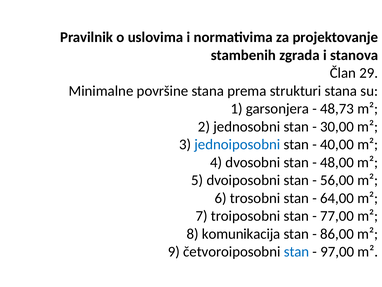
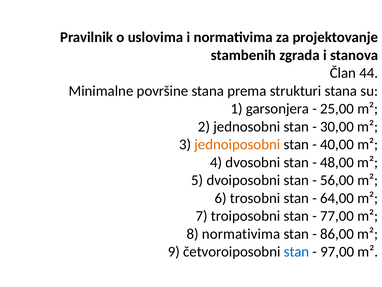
29: 29 -> 44 (369, 73)
48,73: 48,73 -> 25,00 (337, 109)
jednoiposobni colour: blue -> orange (237, 144)
8 komunikacija: komunikacija -> normativima (241, 233)
